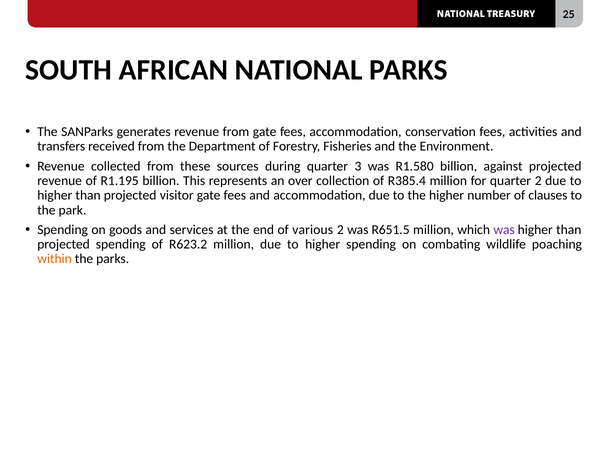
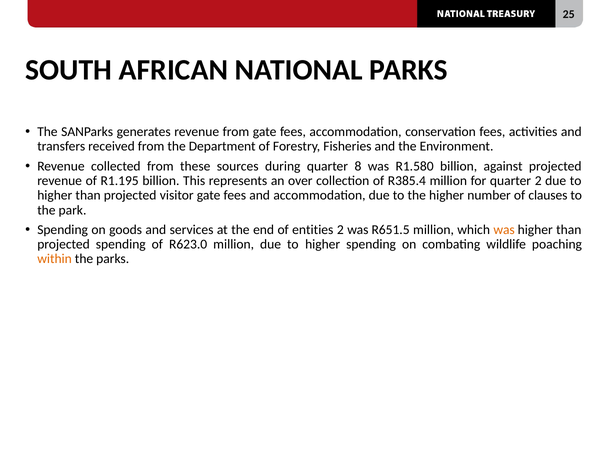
3: 3 -> 8 (358, 166)
various: various -> entities (313, 230)
was colour: purple -> orange (504, 230)
R623.2: R623.2 -> R623.0 (188, 245)
